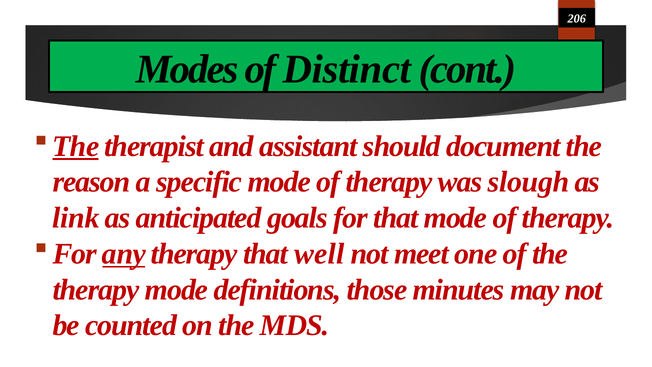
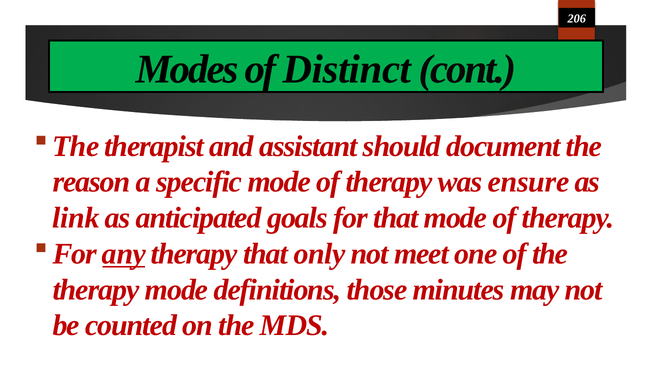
The underline: present -> none (76, 146)
slough: slough -> ensure (529, 182)
well: well -> only (320, 254)
